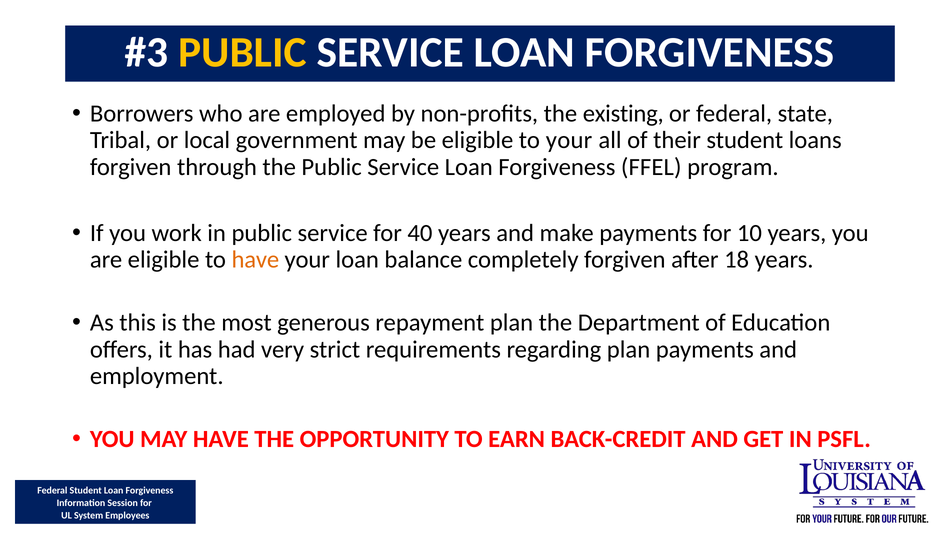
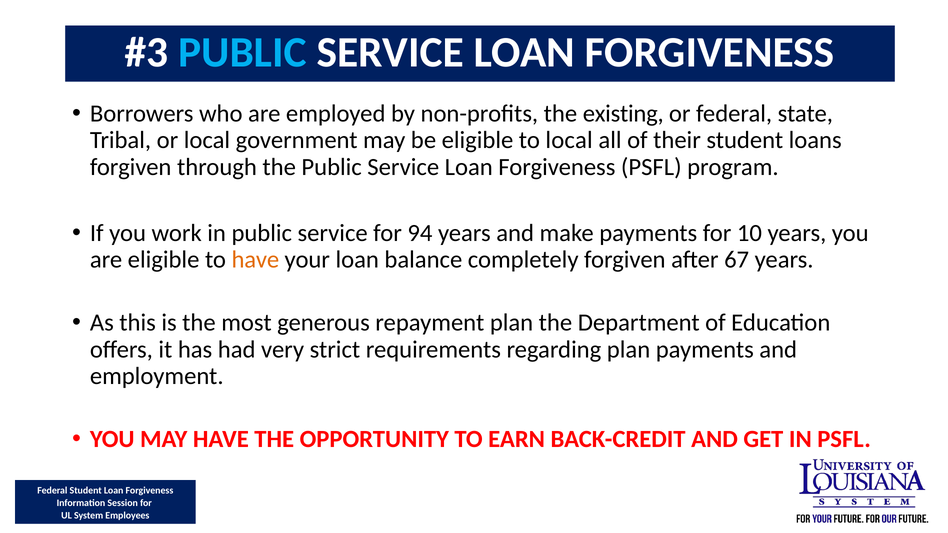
PUBLIC colour: yellow -> light blue (243, 52)
to your: your -> local (569, 140)
Forgiveness FFEL: FFEL -> PSFL (651, 167)
40: 40 -> 94 (420, 233)
18: 18 -> 67 (737, 260)
